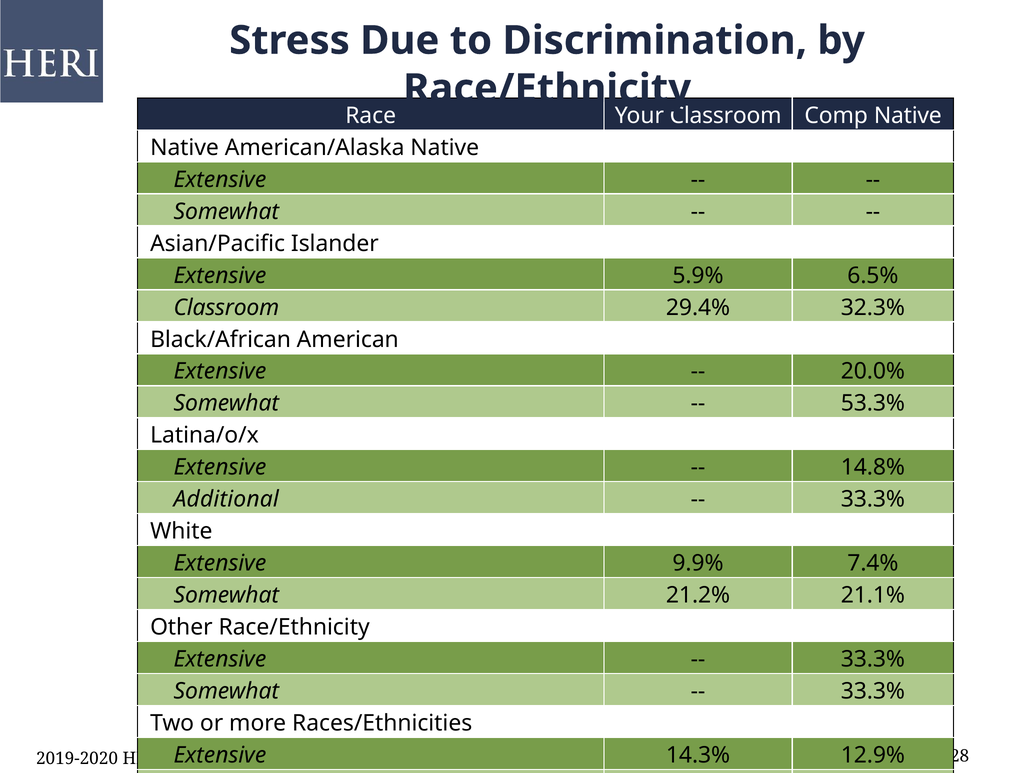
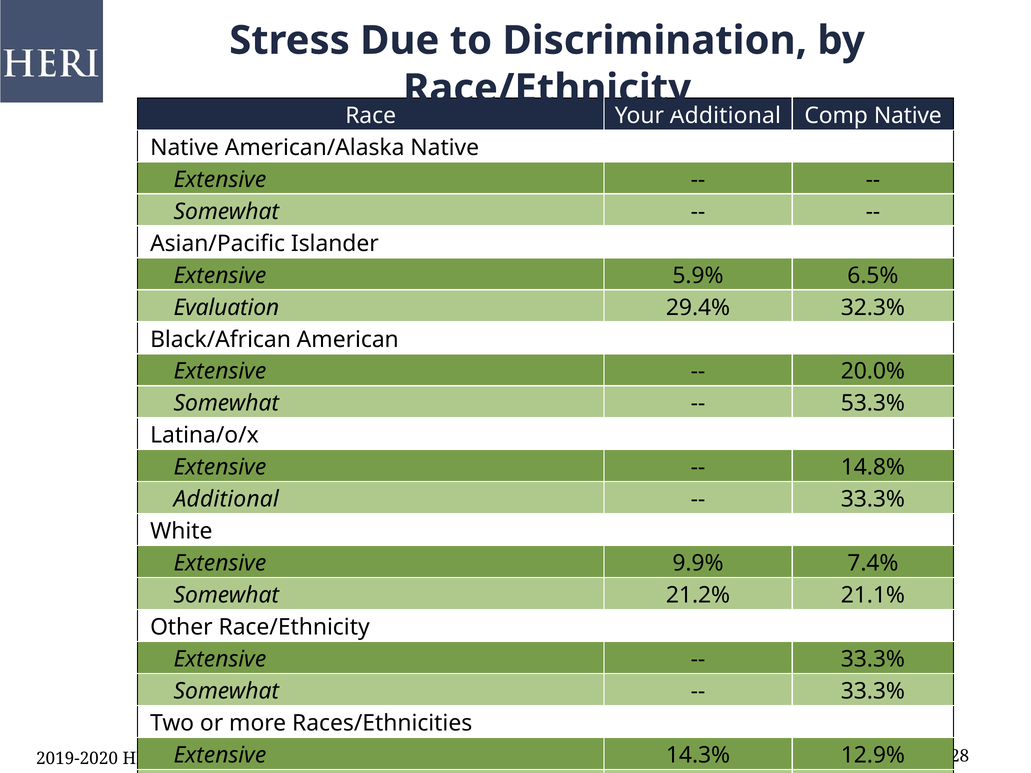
Classroom: Classroom -> Additional (725, 116)
Classroom: Classroom -> Evaluation (226, 308)
